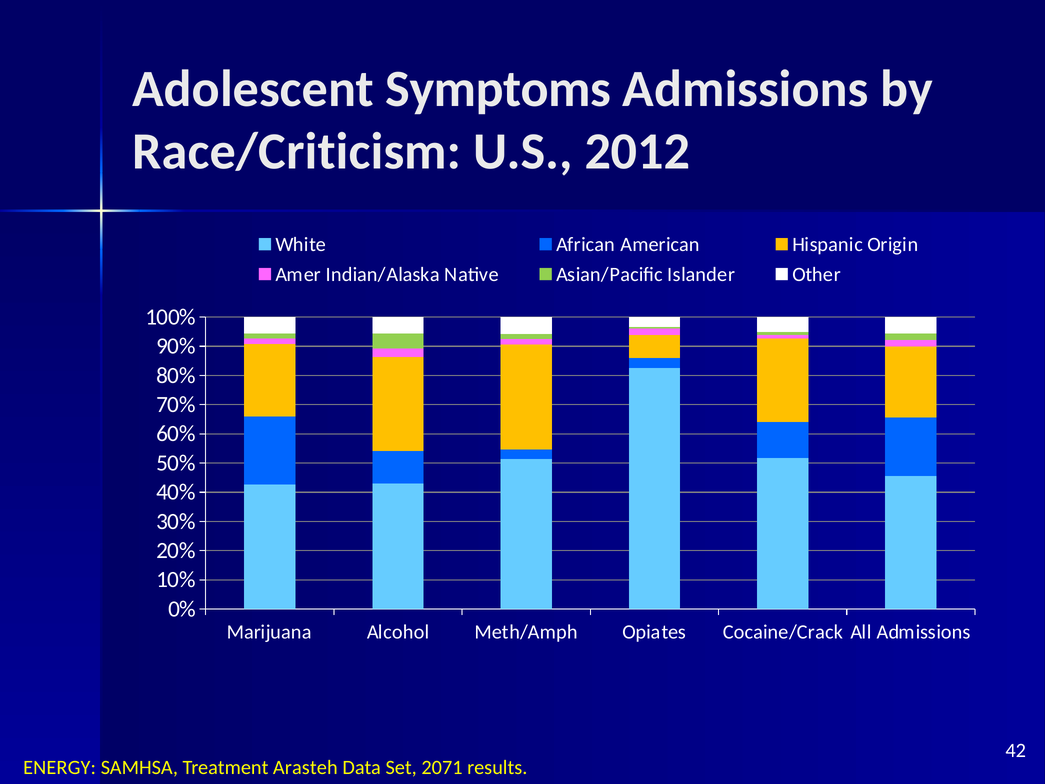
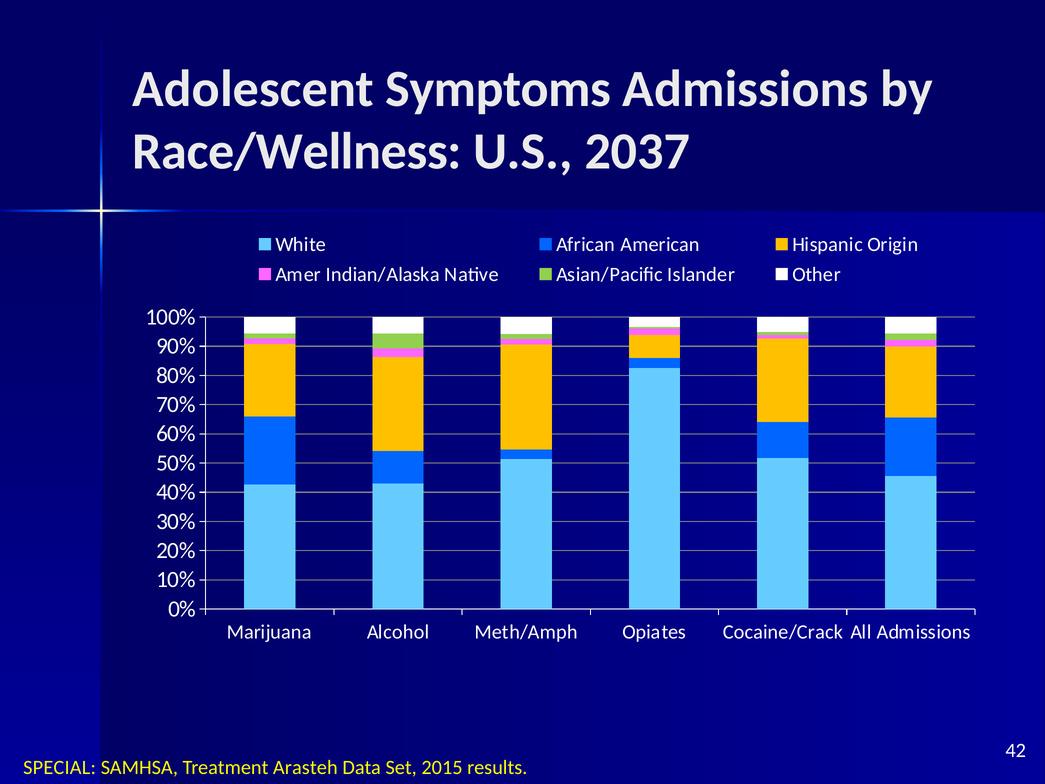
Race/Criticism: Race/Criticism -> Race/Wellness (297, 152)
2012: 2012 -> 2037 (637, 152)
ENERGY: ENERGY -> SPECIAL (60, 767)
2071: 2071 -> 2015 (442, 767)
